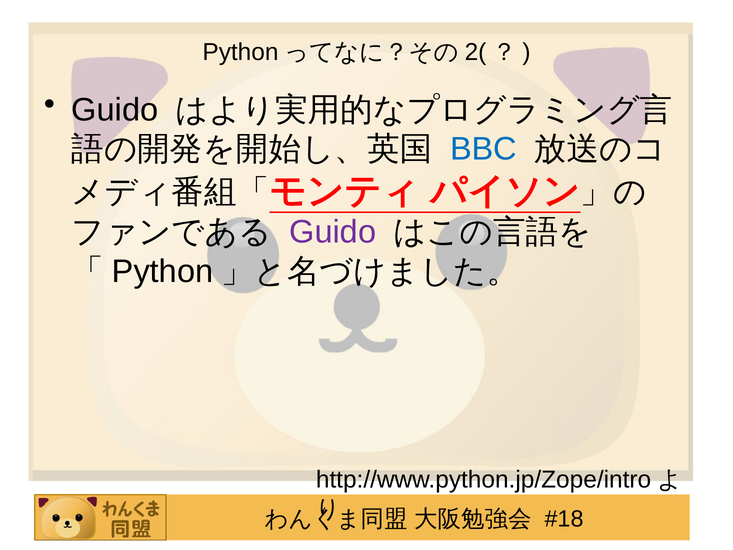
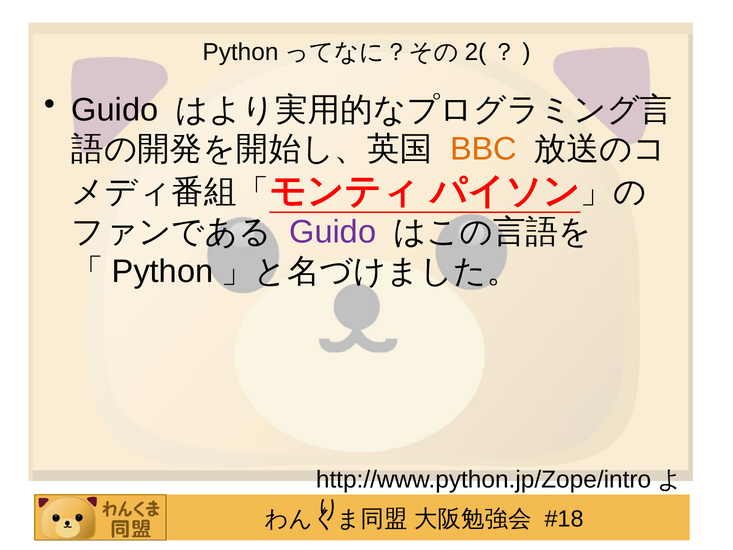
BBC colour: blue -> orange (484, 149)
